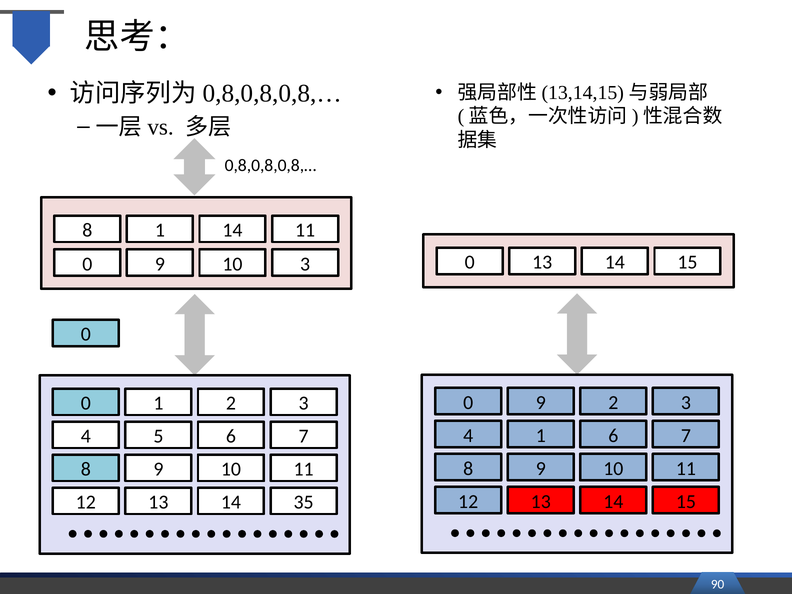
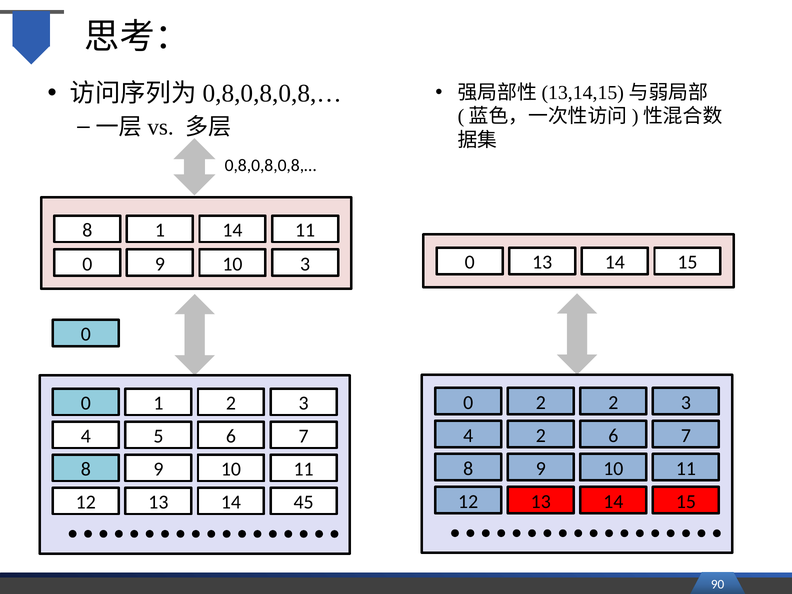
0 9: 9 -> 2 (541, 403)
1: 1 -> 2 (541, 436)
35: 35 -> 45 (304, 502)
